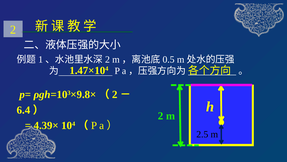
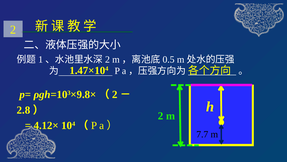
6.4: 6.4 -> 2.8 (23, 110)
4.39×: 4.39× -> 4.12× (46, 125)
2.5: 2.5 -> 7.7 (202, 134)
